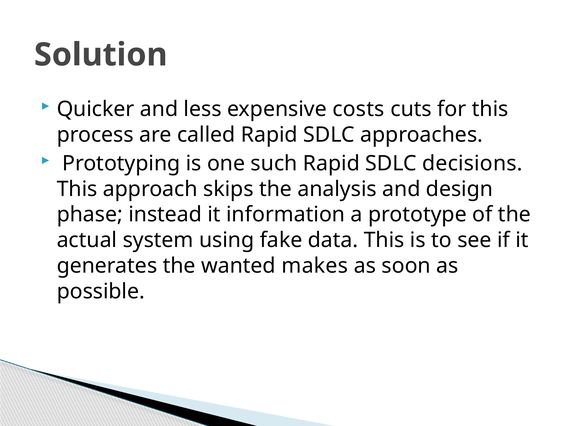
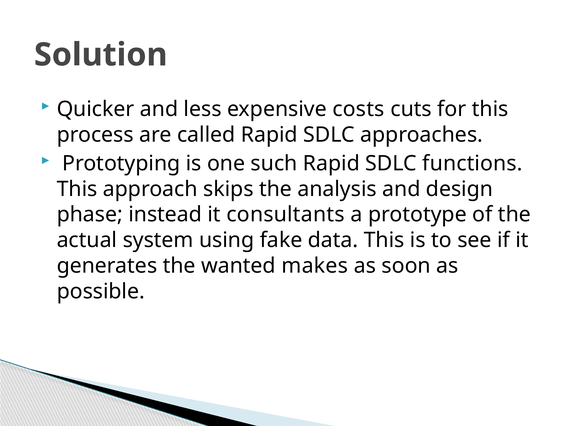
decisions: decisions -> functions (472, 163)
information: information -> consultants (286, 215)
